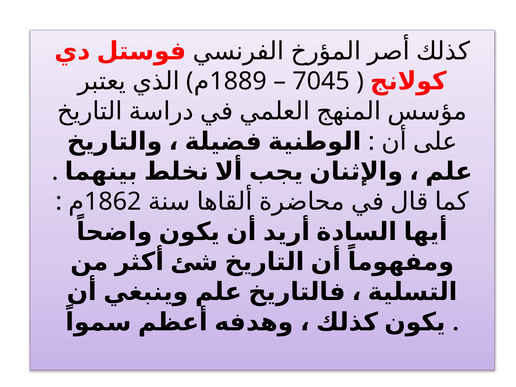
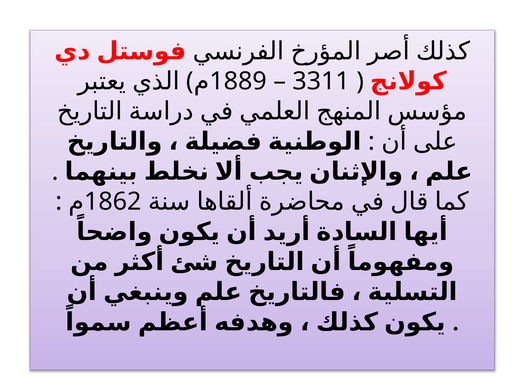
7045: 7045 -> 3311 (321, 81)
